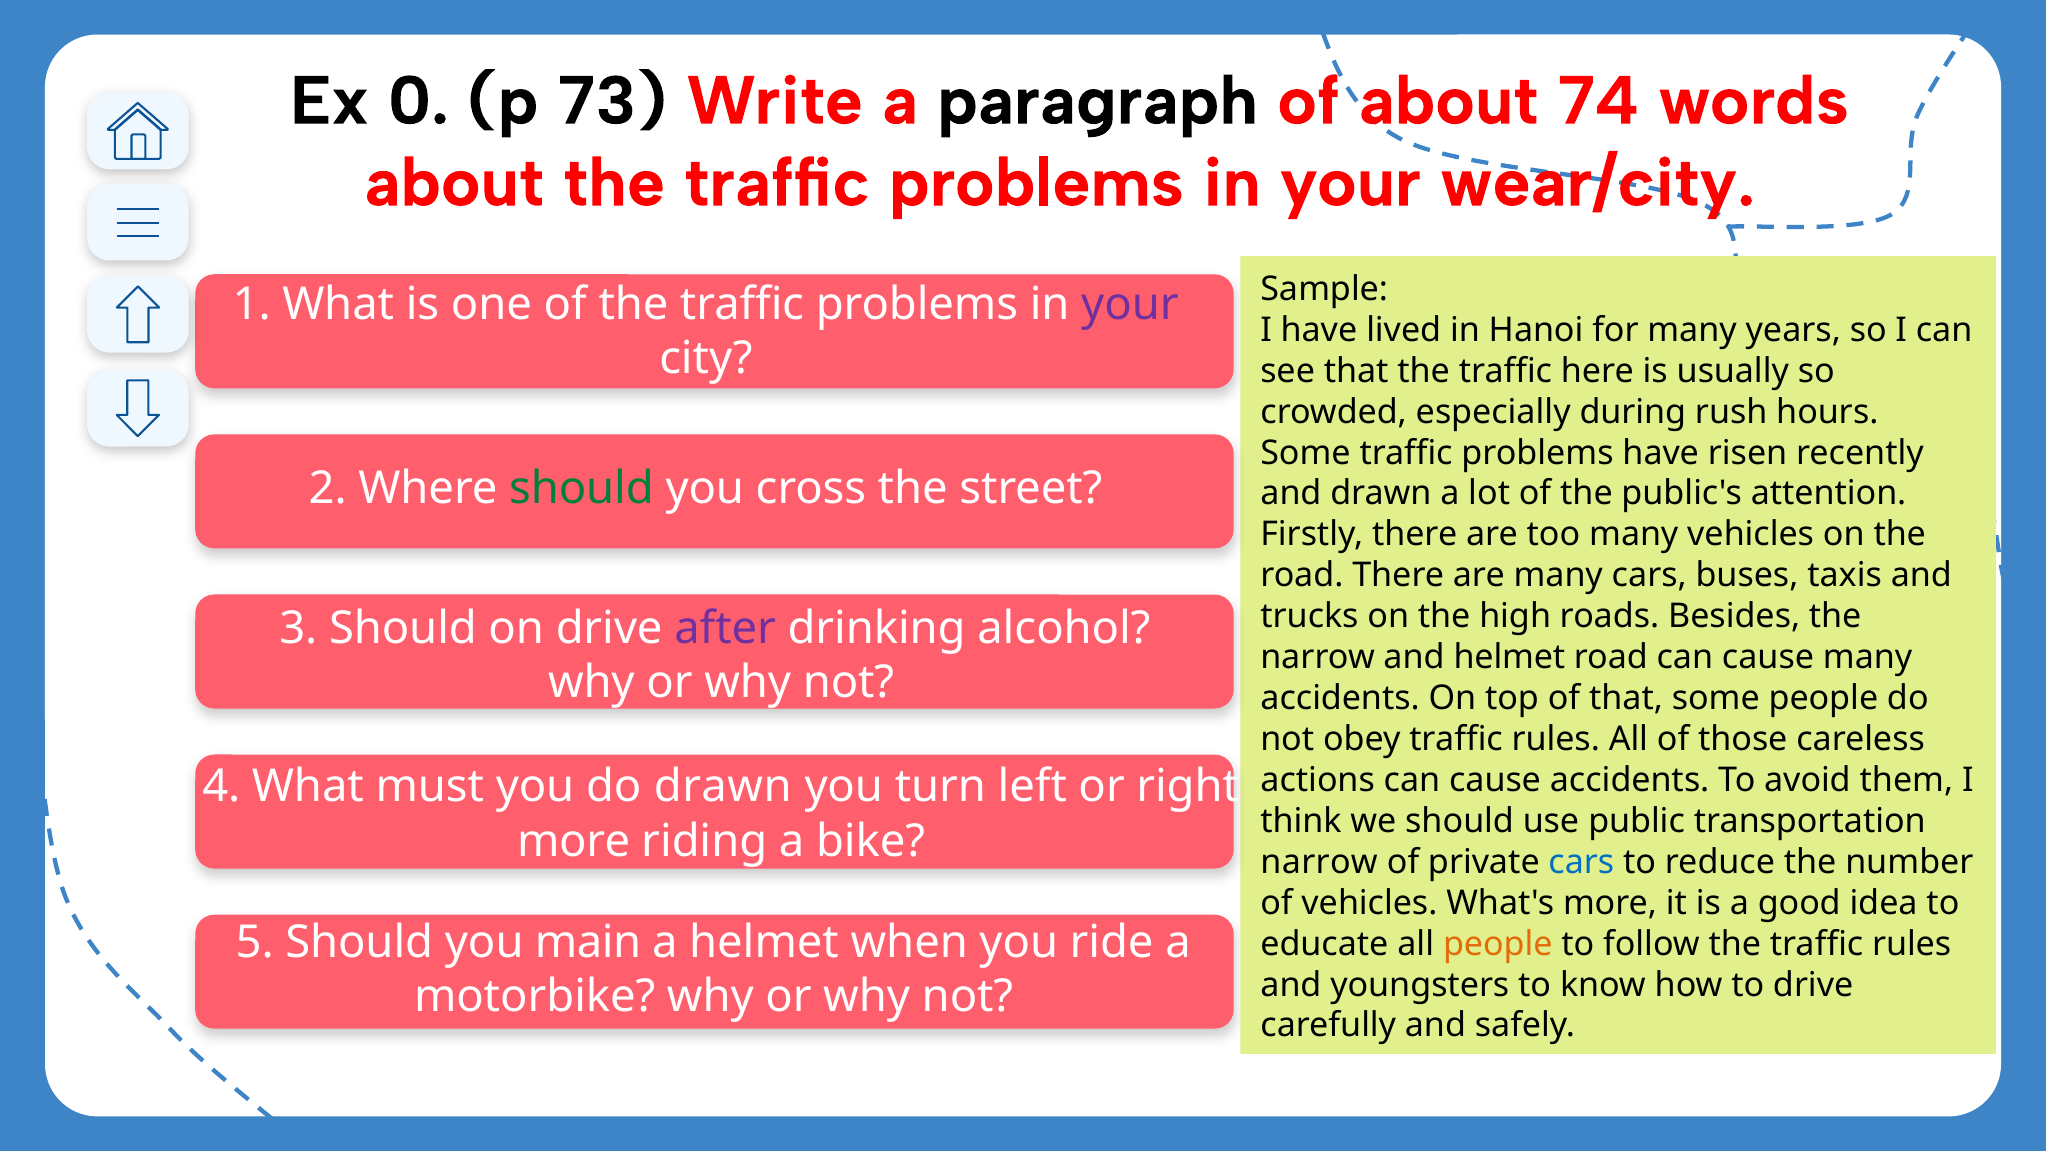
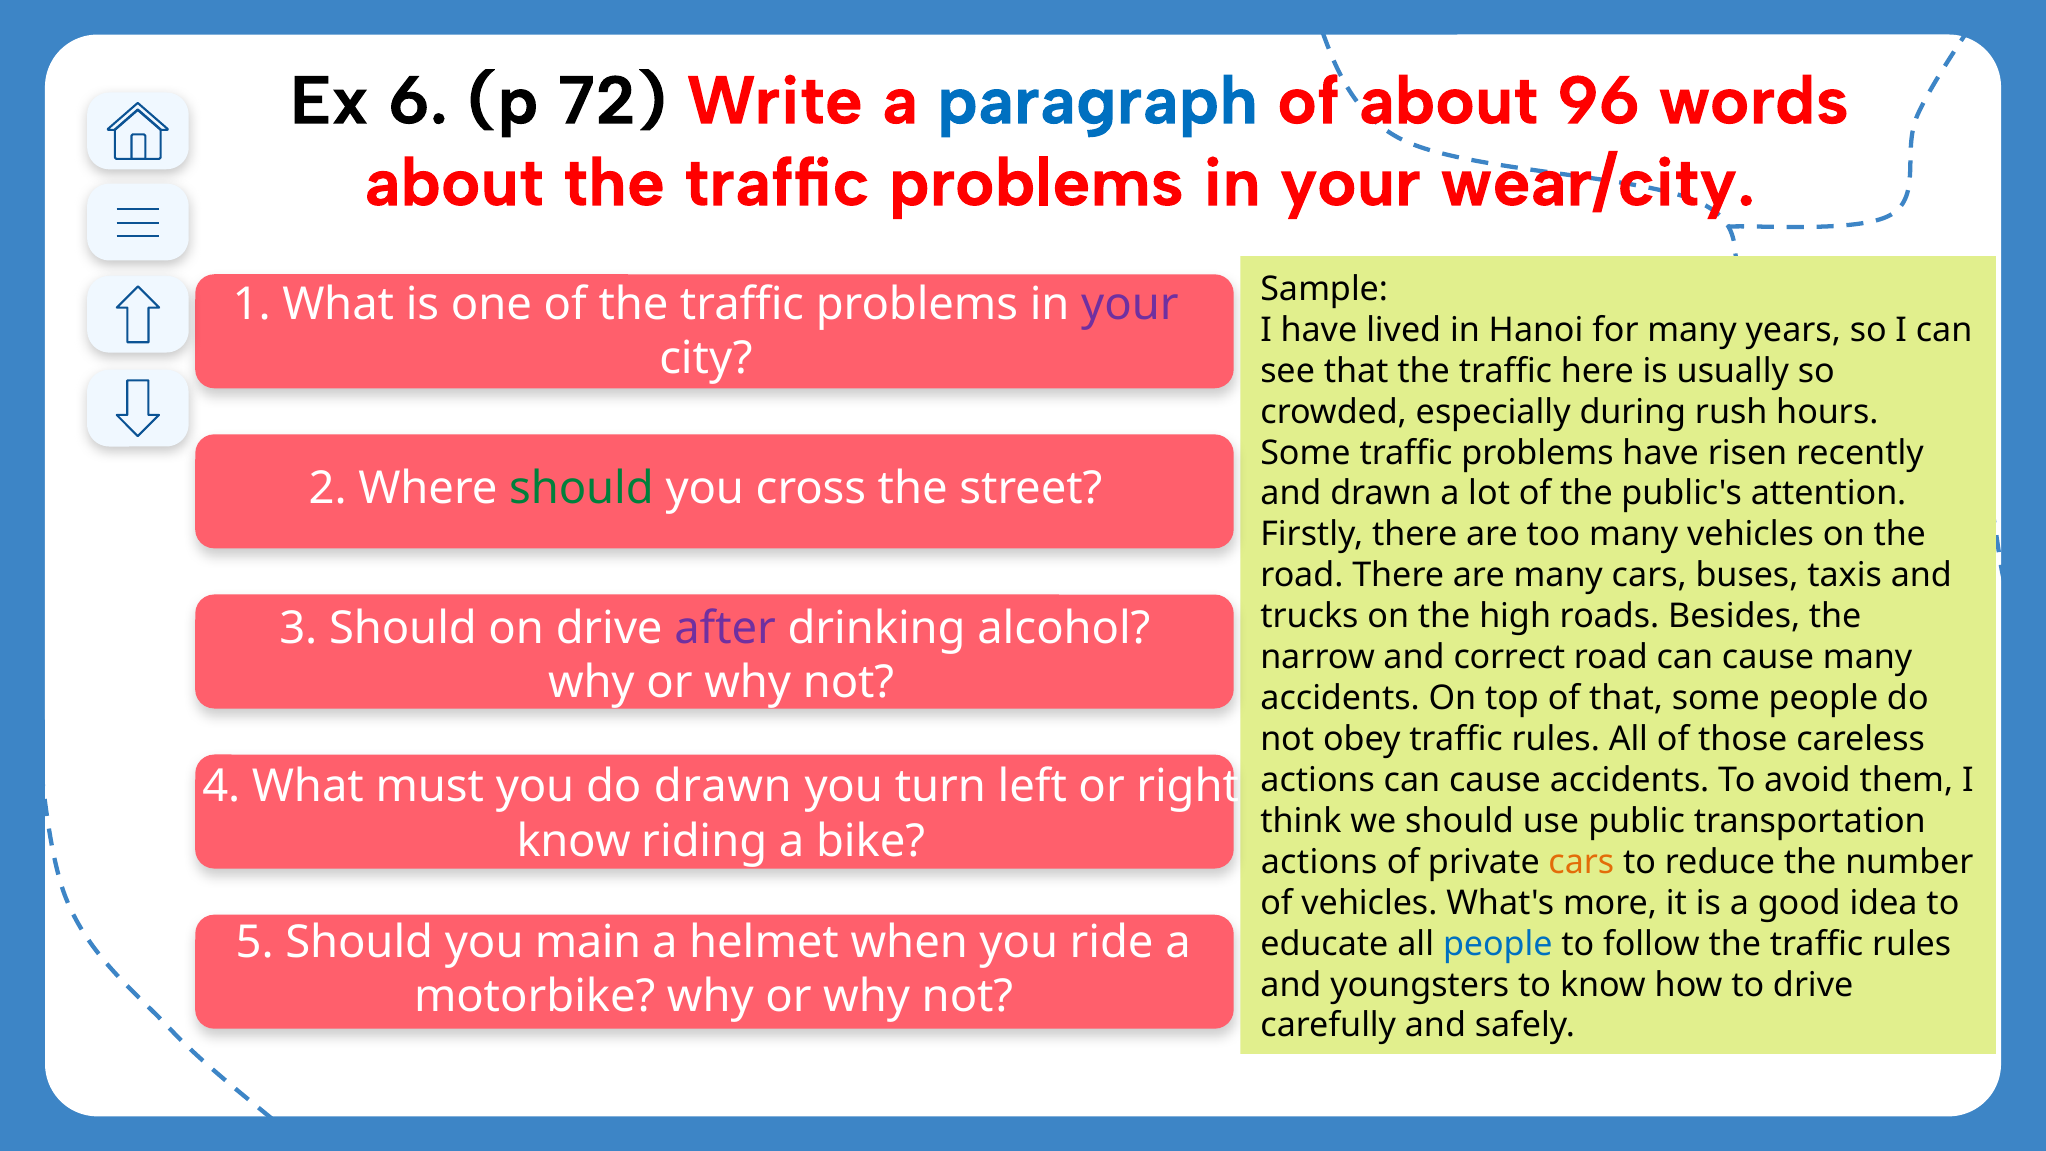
0: 0 -> 6 (418, 101)
73: 73 -> 72 (612, 101)
paragraph colour: black -> blue (1098, 101)
74: 74 -> 96 (1599, 101)
and helmet: helmet -> correct (1509, 657)
more: more -> know (574, 841)
narrow: narrow -> actions (1319, 862)
cars colour: blue -> orange (1581, 862)
people colour: orange -> blue (1498, 944)
